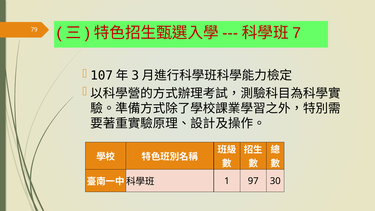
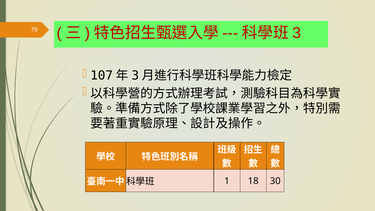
7: 7 -> 3 (297, 33)
97: 97 -> 18 (253, 181)
